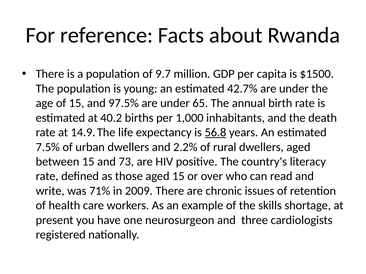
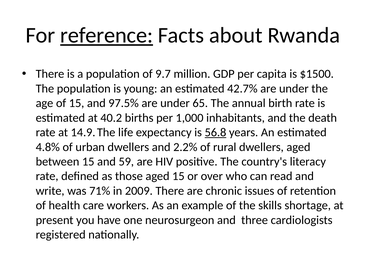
reference underline: none -> present (107, 35)
7.5%: 7.5% -> 4.8% (48, 147)
73: 73 -> 59 (126, 162)
